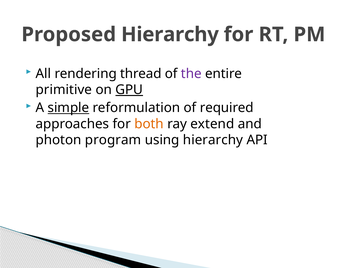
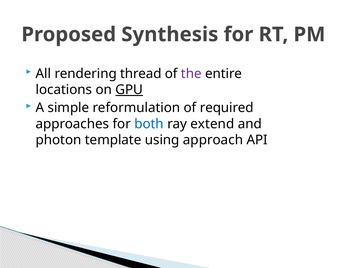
Proposed Hierarchy: Hierarchy -> Synthesis (170, 34)
primitive: primitive -> locations (64, 90)
simple underline: present -> none (68, 108)
both colour: orange -> blue (149, 124)
program: program -> template (113, 140)
using hierarchy: hierarchy -> approach (213, 140)
